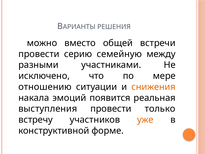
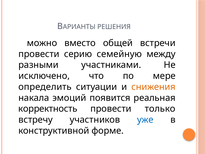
отношению: отношению -> определить (45, 87)
выступления: выступления -> корректность (48, 109)
уже colour: orange -> blue (145, 120)
